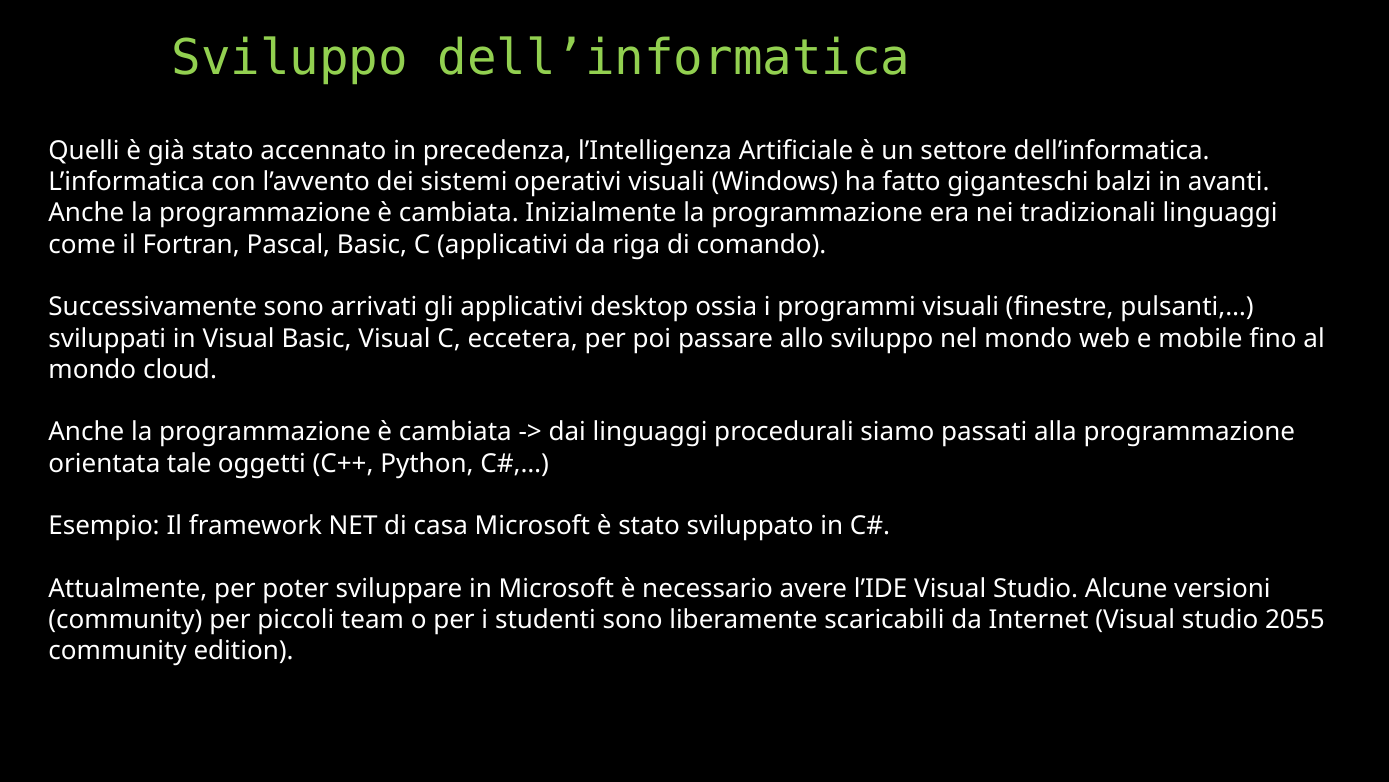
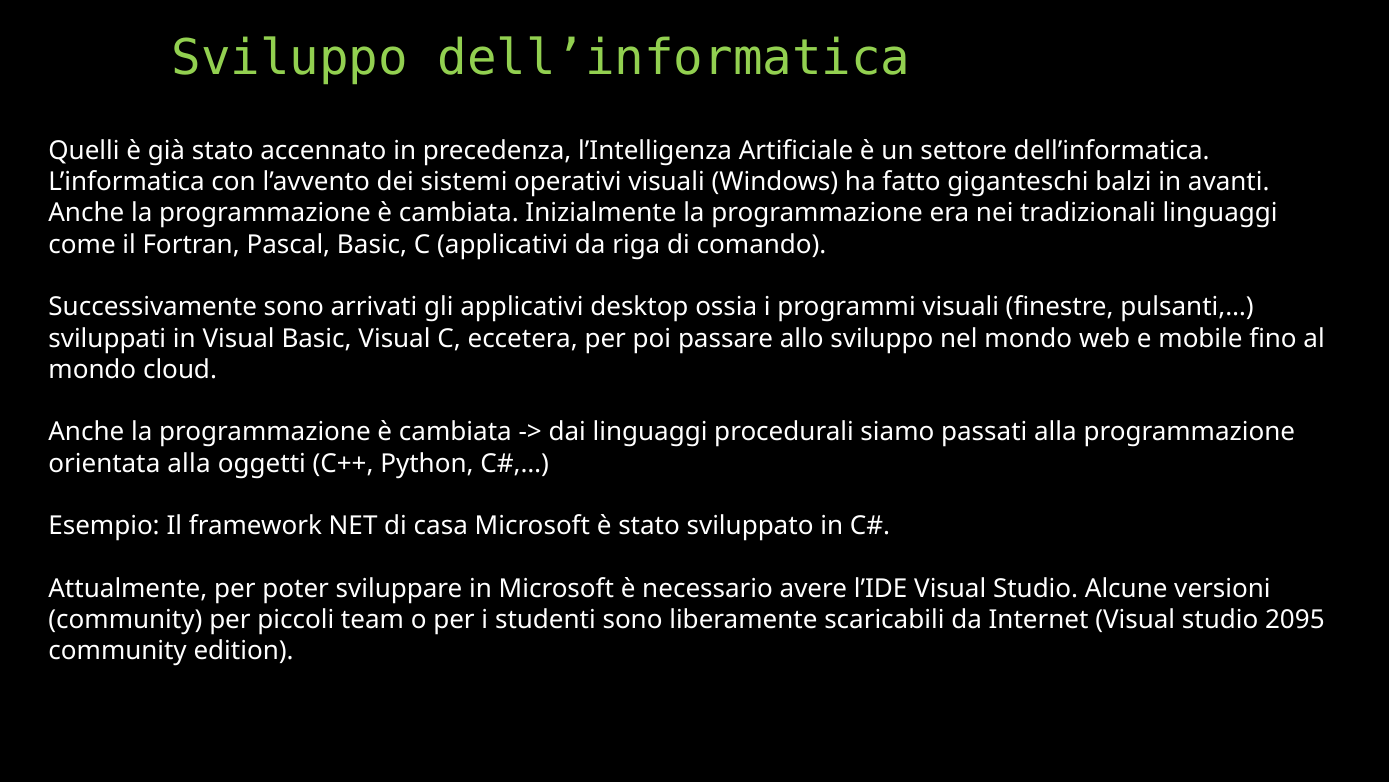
orientata tale: tale -> alla (189, 463)
2055: 2055 -> 2095 (1295, 619)
